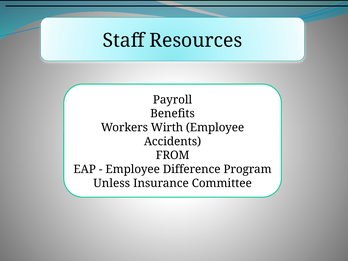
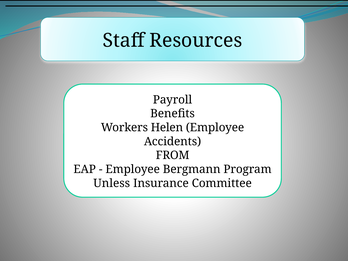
Wirth: Wirth -> Helen (167, 128)
Difference: Difference -> Bergmann (192, 169)
